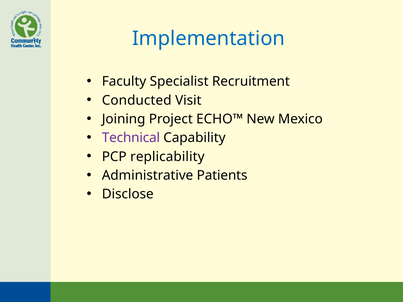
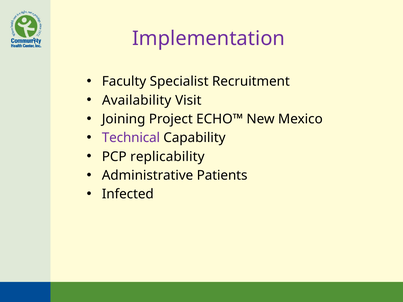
Implementation colour: blue -> purple (209, 39)
Conducted: Conducted -> Availability (137, 100)
Disclose: Disclose -> Infected (128, 194)
